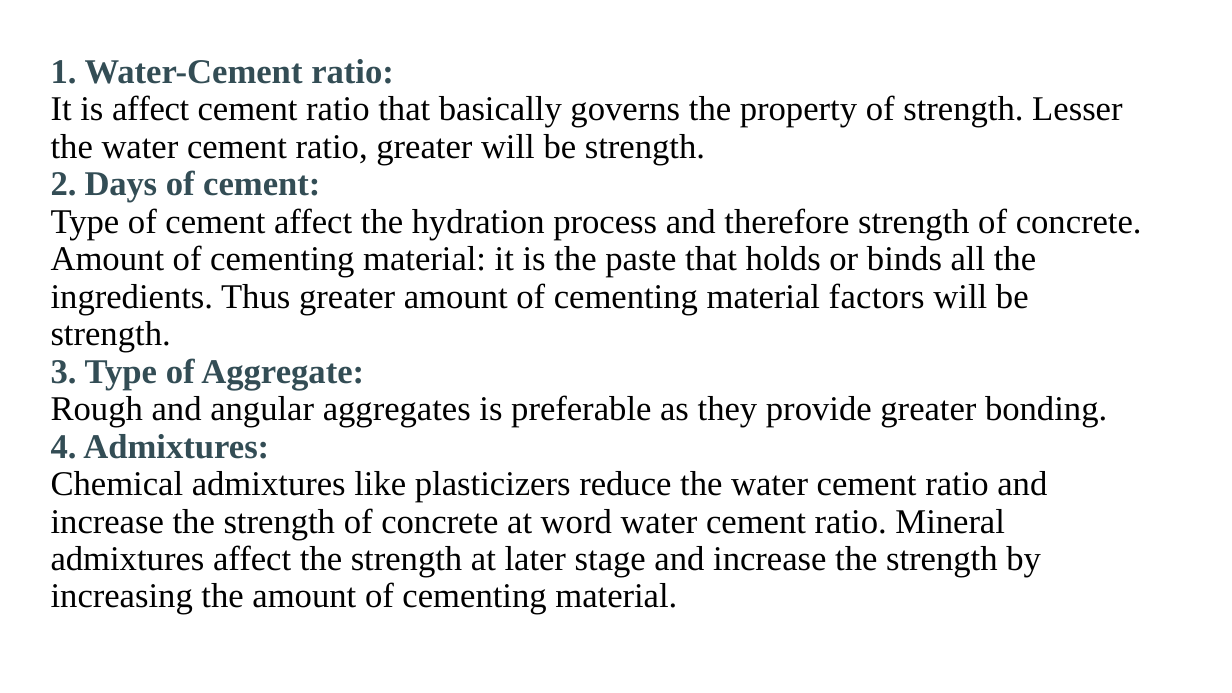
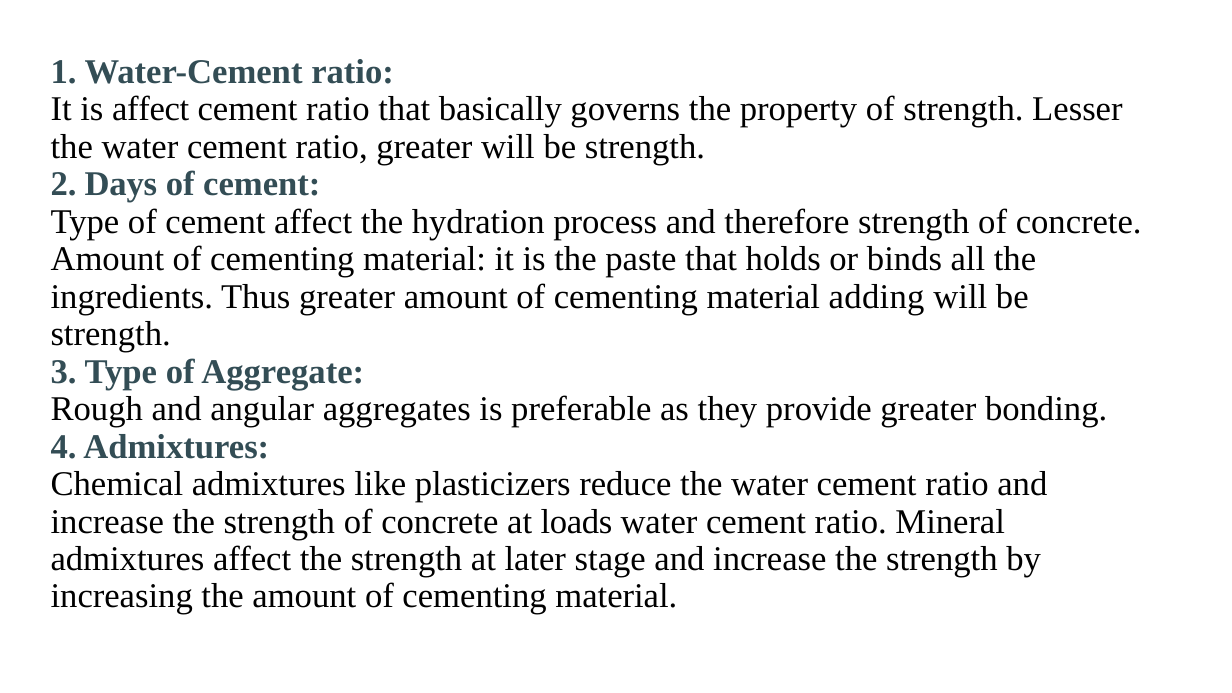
factors: factors -> adding (877, 297)
word: word -> loads (576, 522)
